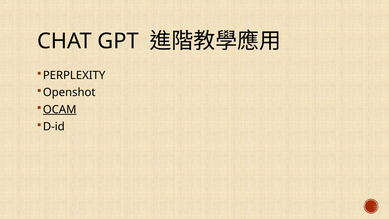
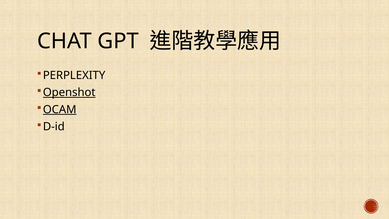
Openshot underline: none -> present (69, 92)
